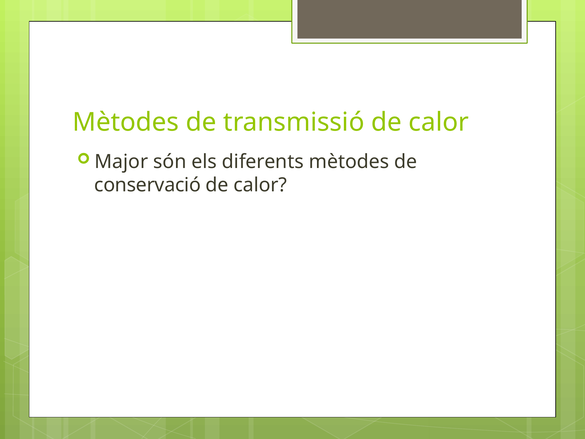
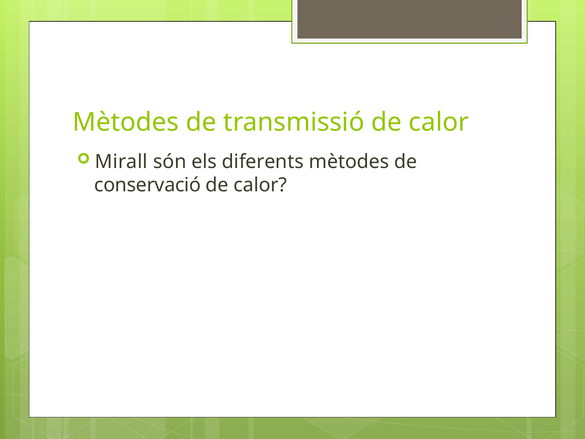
Major: Major -> Mirall (121, 162)
